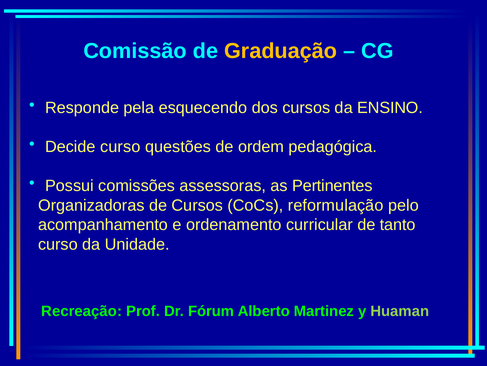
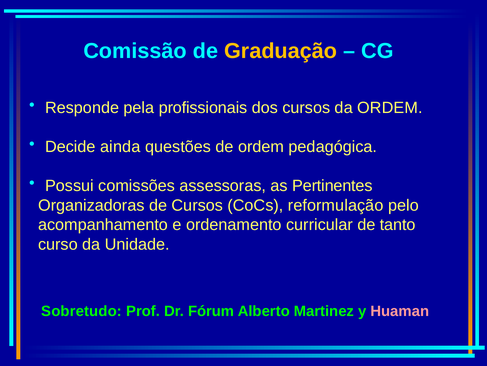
esquecendo: esquecendo -> profissionais (203, 108)
da ENSINO: ENSINO -> ORDEM (390, 108)
Decide curso: curso -> ainda (120, 147)
Recreação: Recreação -> Sobretudo (82, 311)
Huaman colour: light green -> pink (400, 311)
